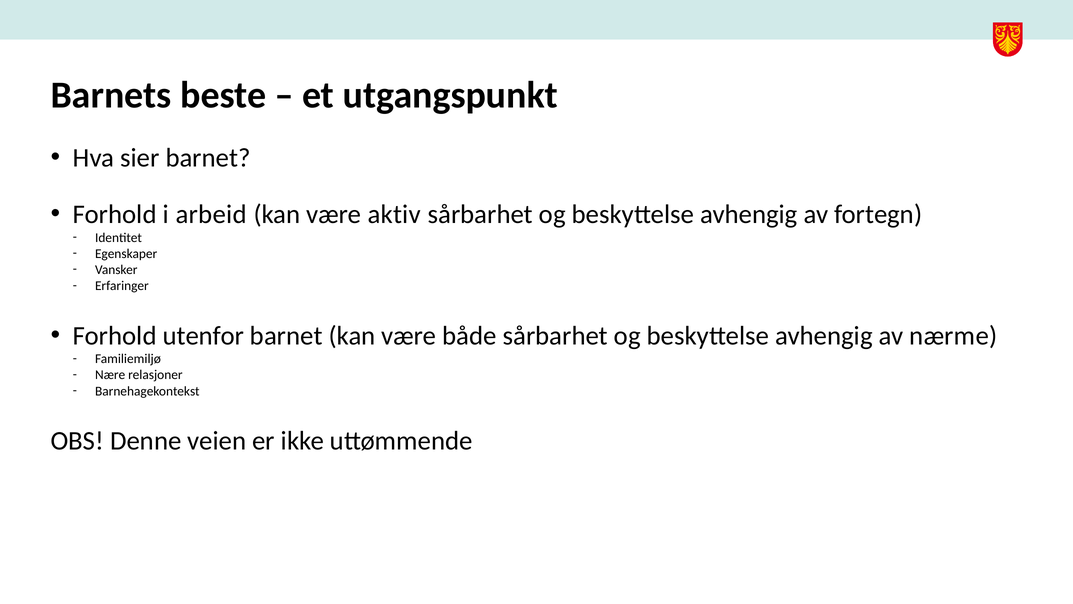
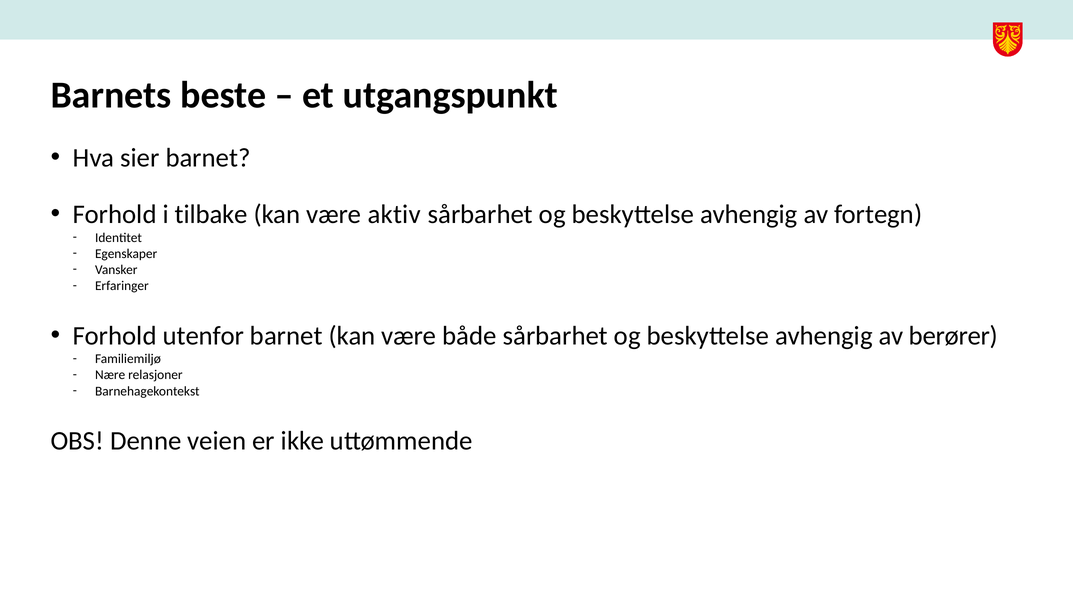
arbeid: arbeid -> tilbake (211, 214)
nærme: nærme -> berører (953, 335)
